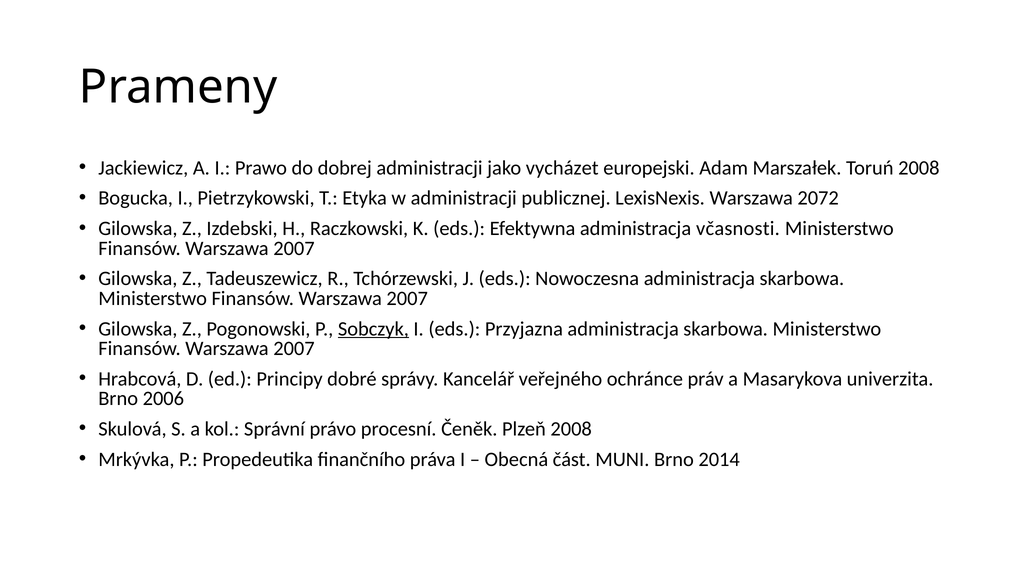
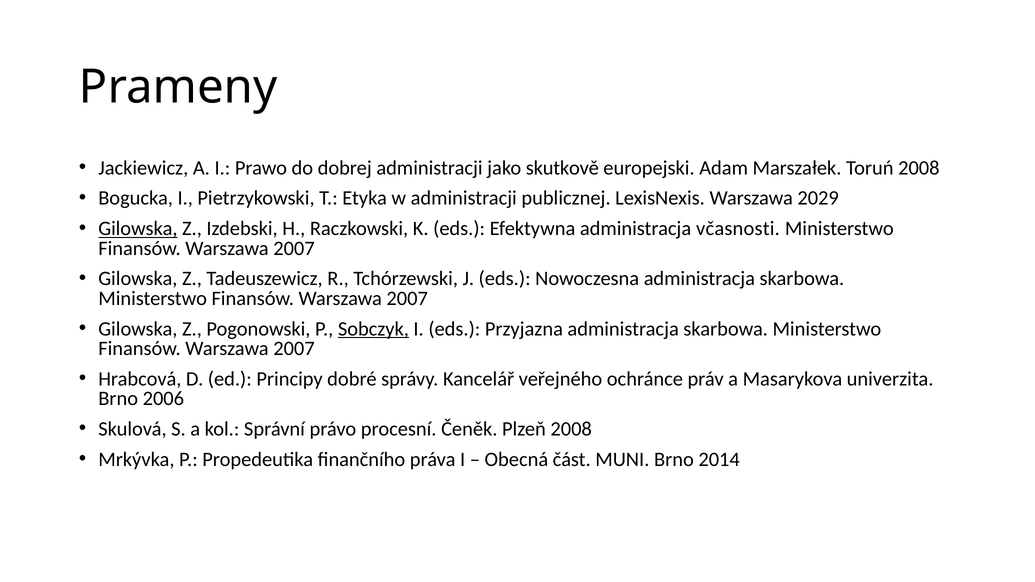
vycházet: vycházet -> skutkově (562, 168)
2072: 2072 -> 2029 (818, 198)
Gilowska underline: none -> present (138, 229)
